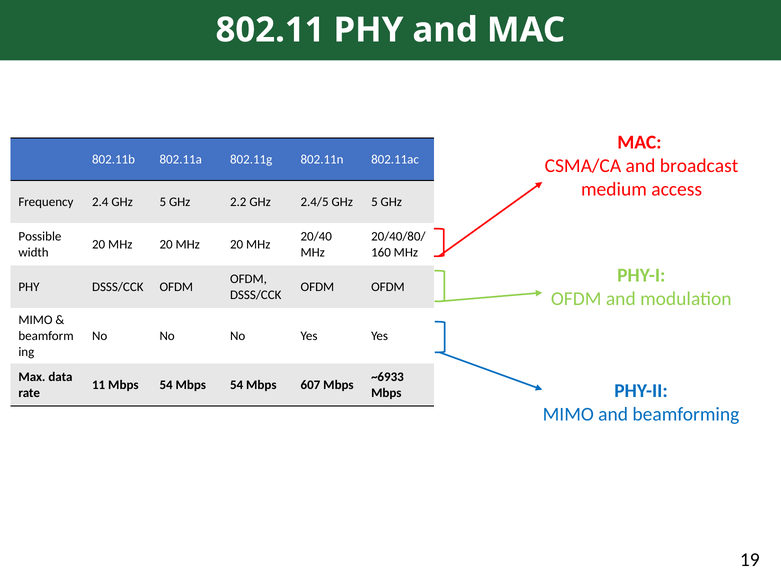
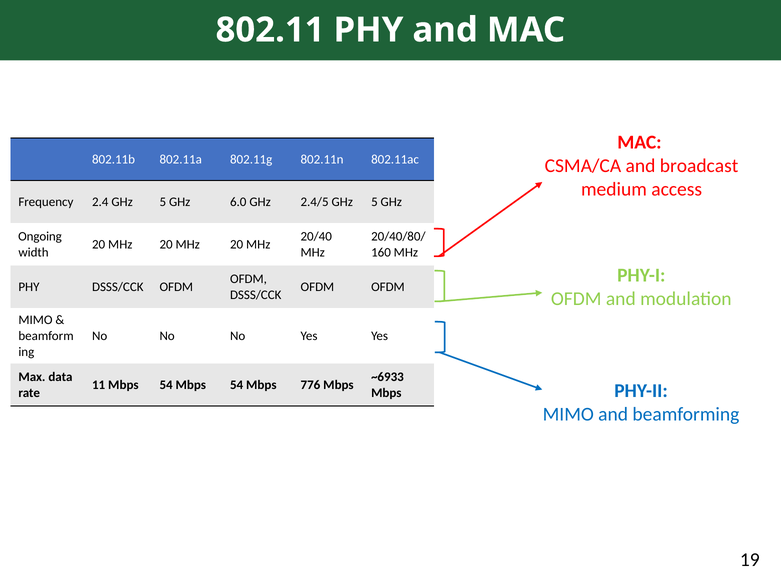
2.2: 2.2 -> 6.0 (238, 202)
Possible: Possible -> Ongoing (40, 236)
607: 607 -> 776 (310, 385)
